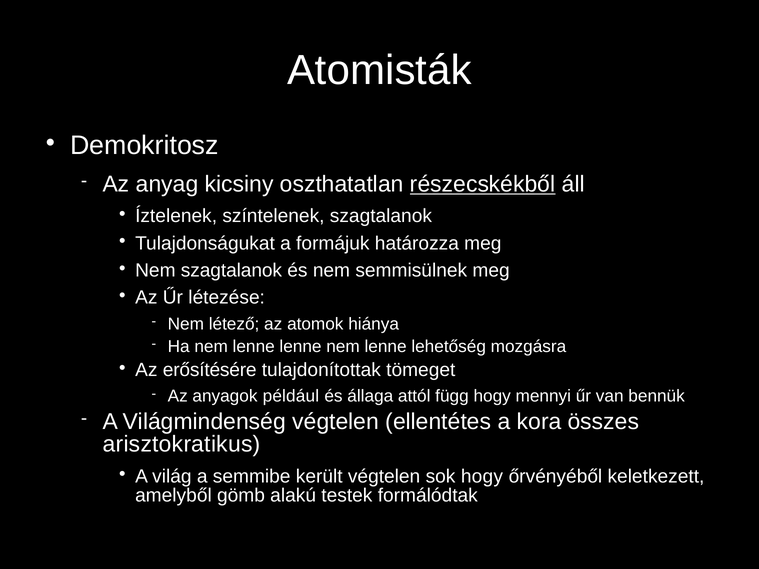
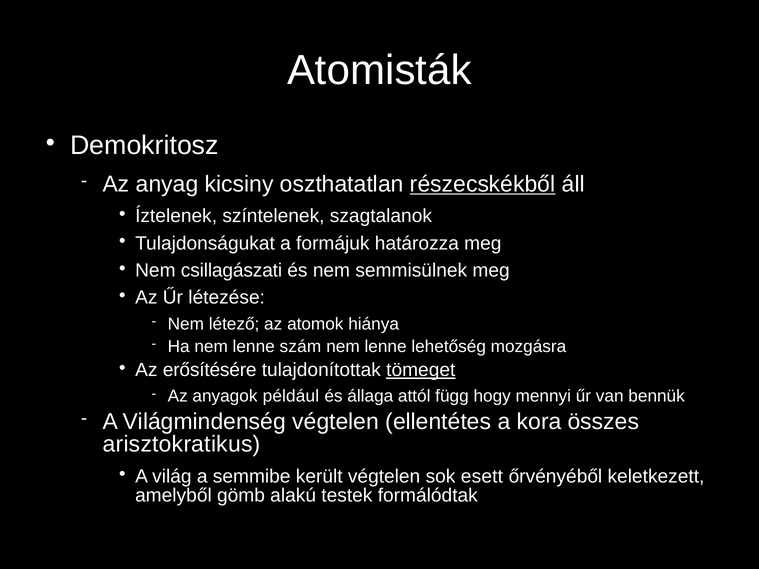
Nem szagtalanok: szagtalanok -> csillagászati (231, 270)
lenne lenne: lenne -> szám (300, 347)
tömeget underline: none -> present (421, 370)
sok hogy: hogy -> esett (482, 476)
